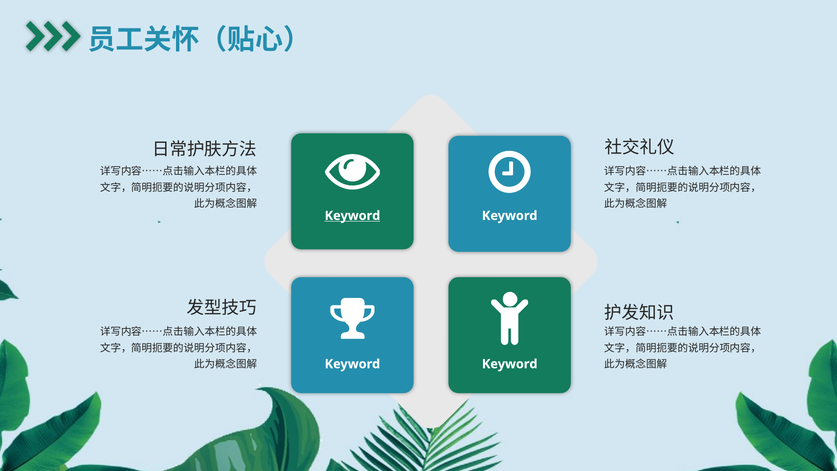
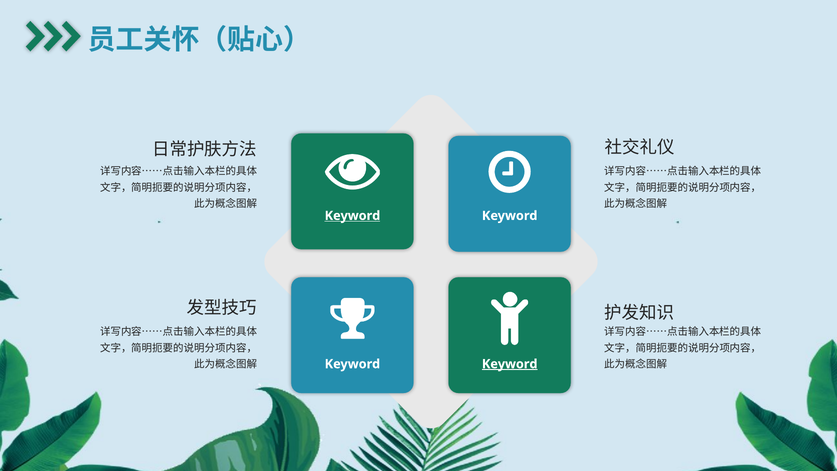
Keyword underline: none -> present (510, 364)
